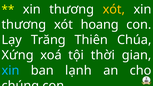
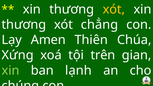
hoang: hoang -> chẳng (100, 25)
Trăng: Trăng -> Amen (48, 40)
thời: thời -> trên (103, 55)
xin colour: light blue -> light green (10, 71)
